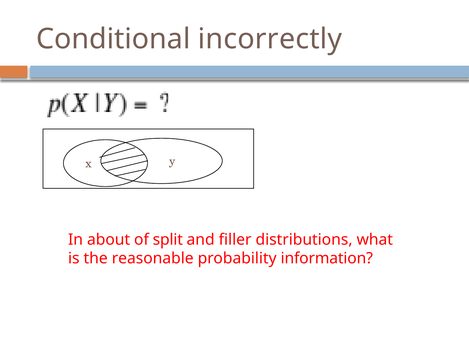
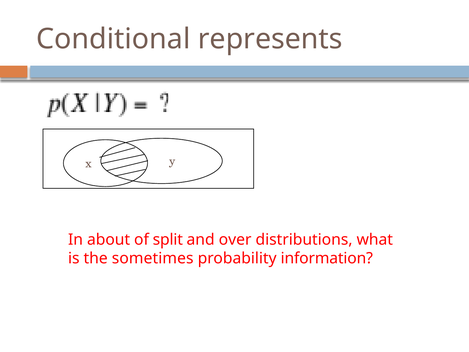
incorrectly: incorrectly -> represents (270, 39)
filler: filler -> over (235, 239)
reasonable: reasonable -> sometimes (153, 258)
